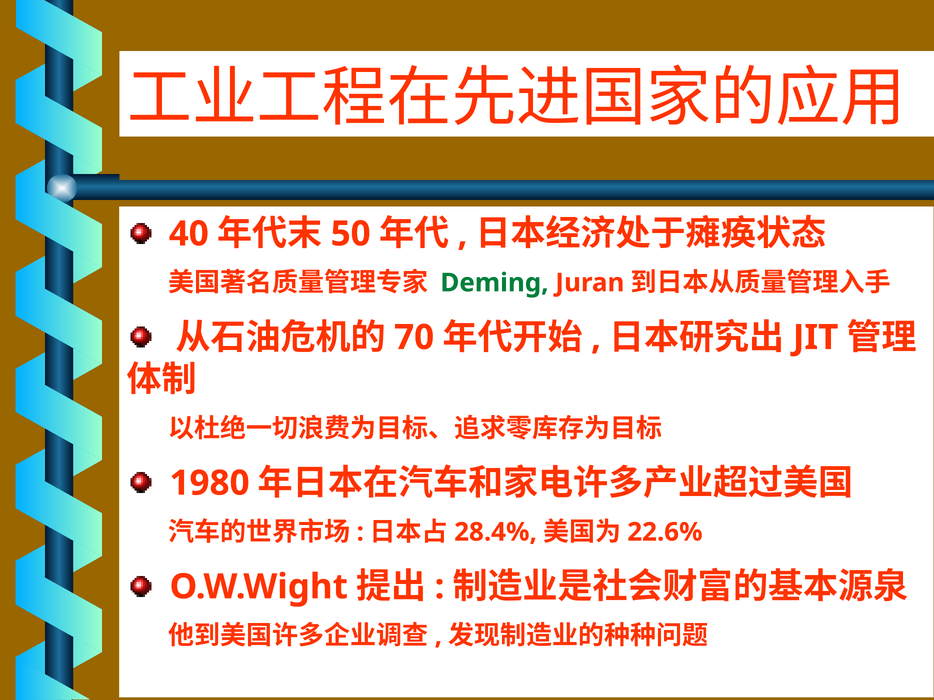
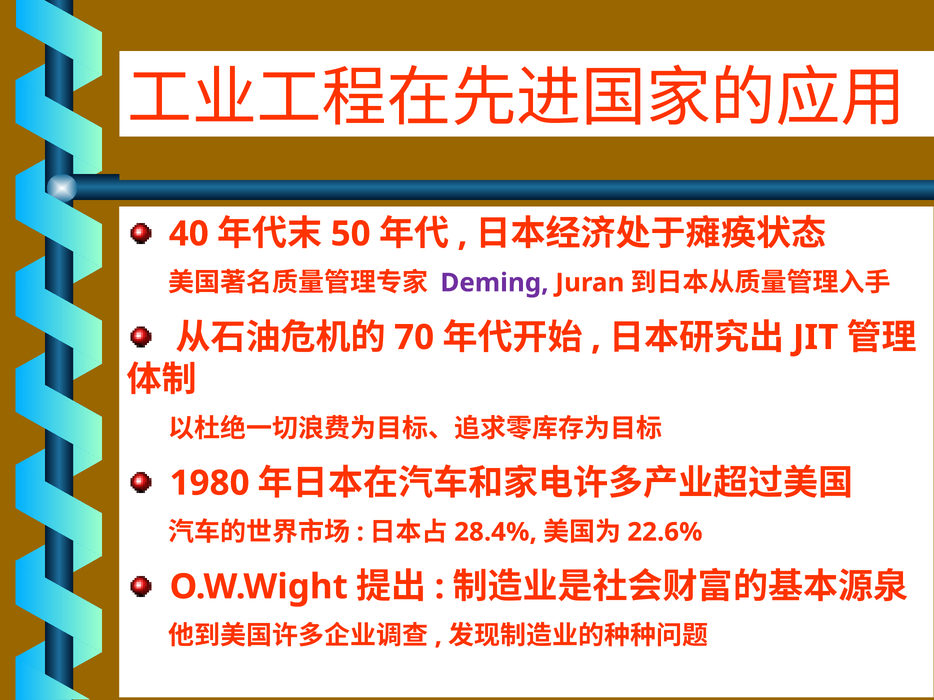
Deming colour: green -> purple (494, 283)
